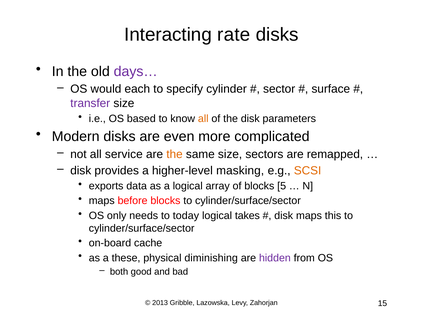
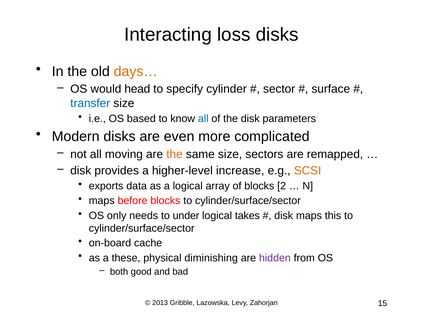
rate: rate -> loss (234, 35)
days… colour: purple -> orange (136, 71)
each: each -> head (137, 89)
transfer colour: purple -> blue (90, 103)
all colour: orange -> blue (203, 119)
service: service -> moving (124, 154)
masking: masking -> increase (240, 171)
5: 5 -> 2 (282, 186)
today: today -> under (186, 216)
